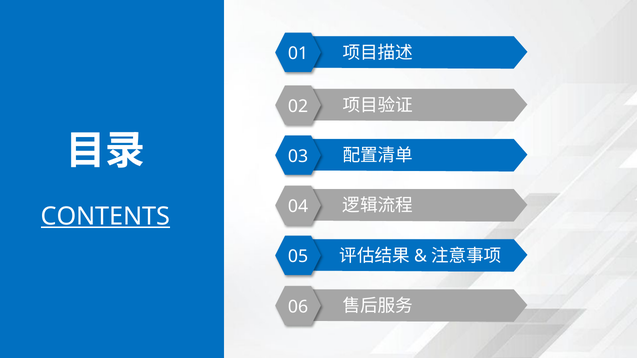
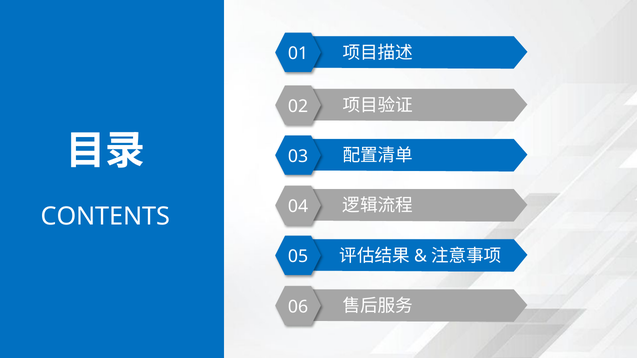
CONTENTS underline: present -> none (106, 217)
